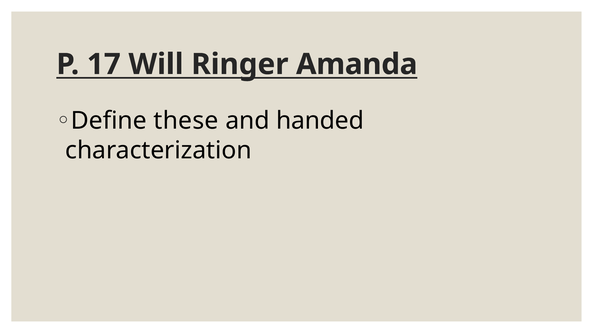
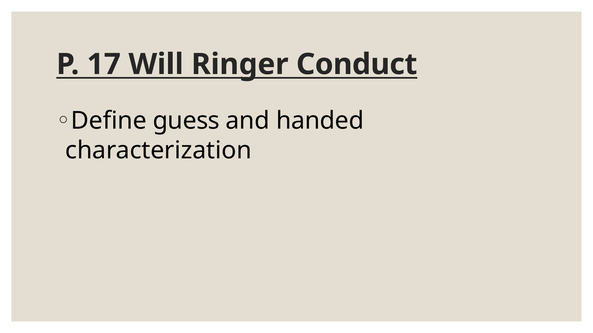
Amanda: Amanda -> Conduct (357, 64)
these: these -> guess (186, 121)
